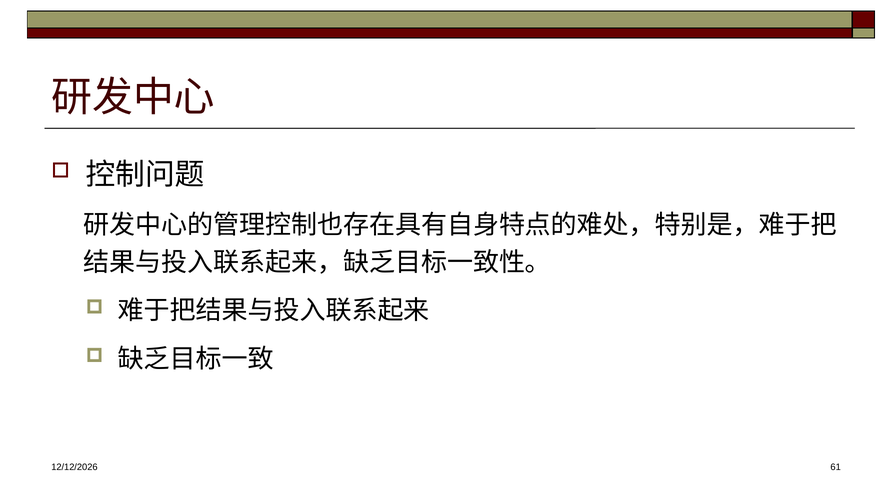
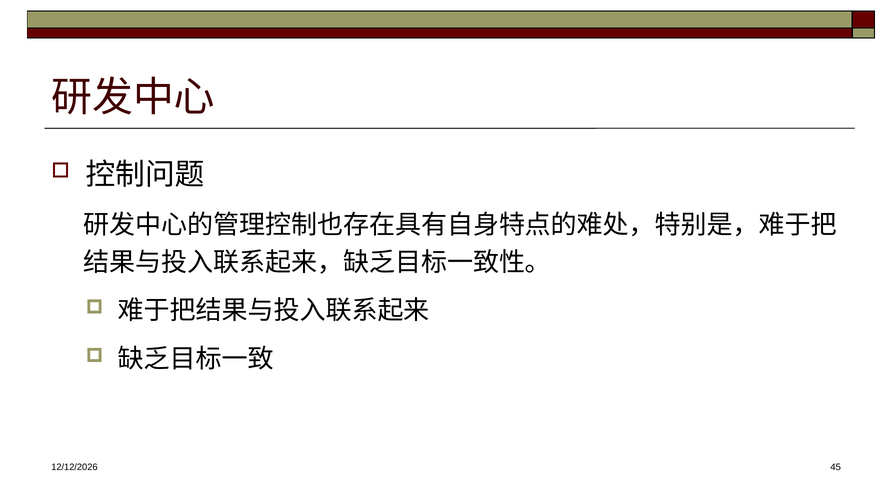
61: 61 -> 45 (836, 467)
